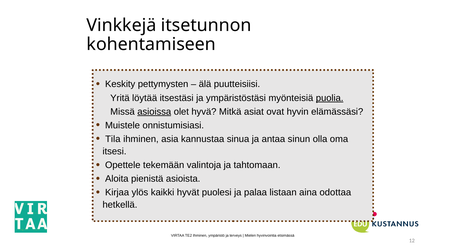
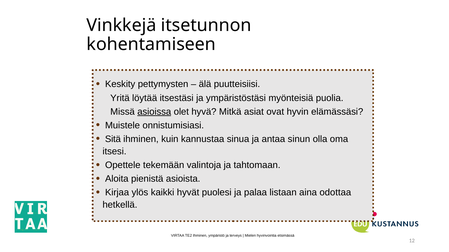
puolia underline: present -> none (330, 98)
Tila: Tila -> Sitä (113, 139)
asia: asia -> kuin (170, 139)
